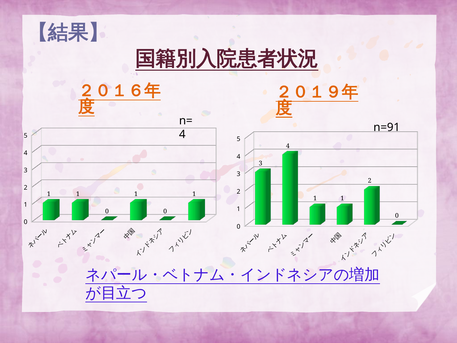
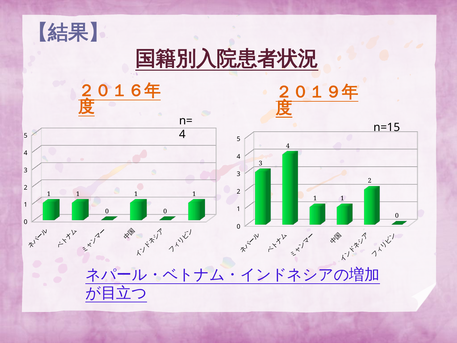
n=91: n=91 -> n=15 (387, 127)
